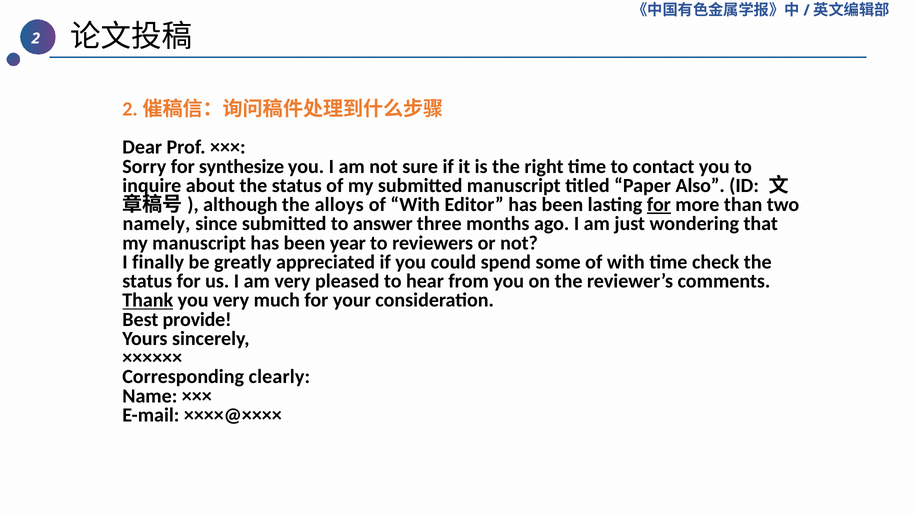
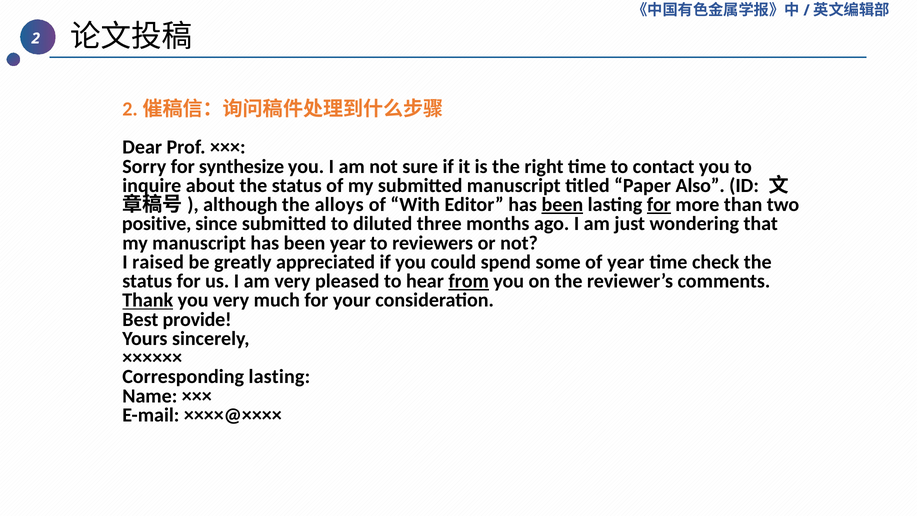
been underline: none -> present (562, 205)
namely: namely -> positive (157, 224)
answer: answer -> diluted (383, 224)
finally: finally -> raised (158, 262)
some of with: with -> year (626, 262)
from underline: none -> present (469, 281)
Corresponding clearly: clearly -> lasting (279, 377)
